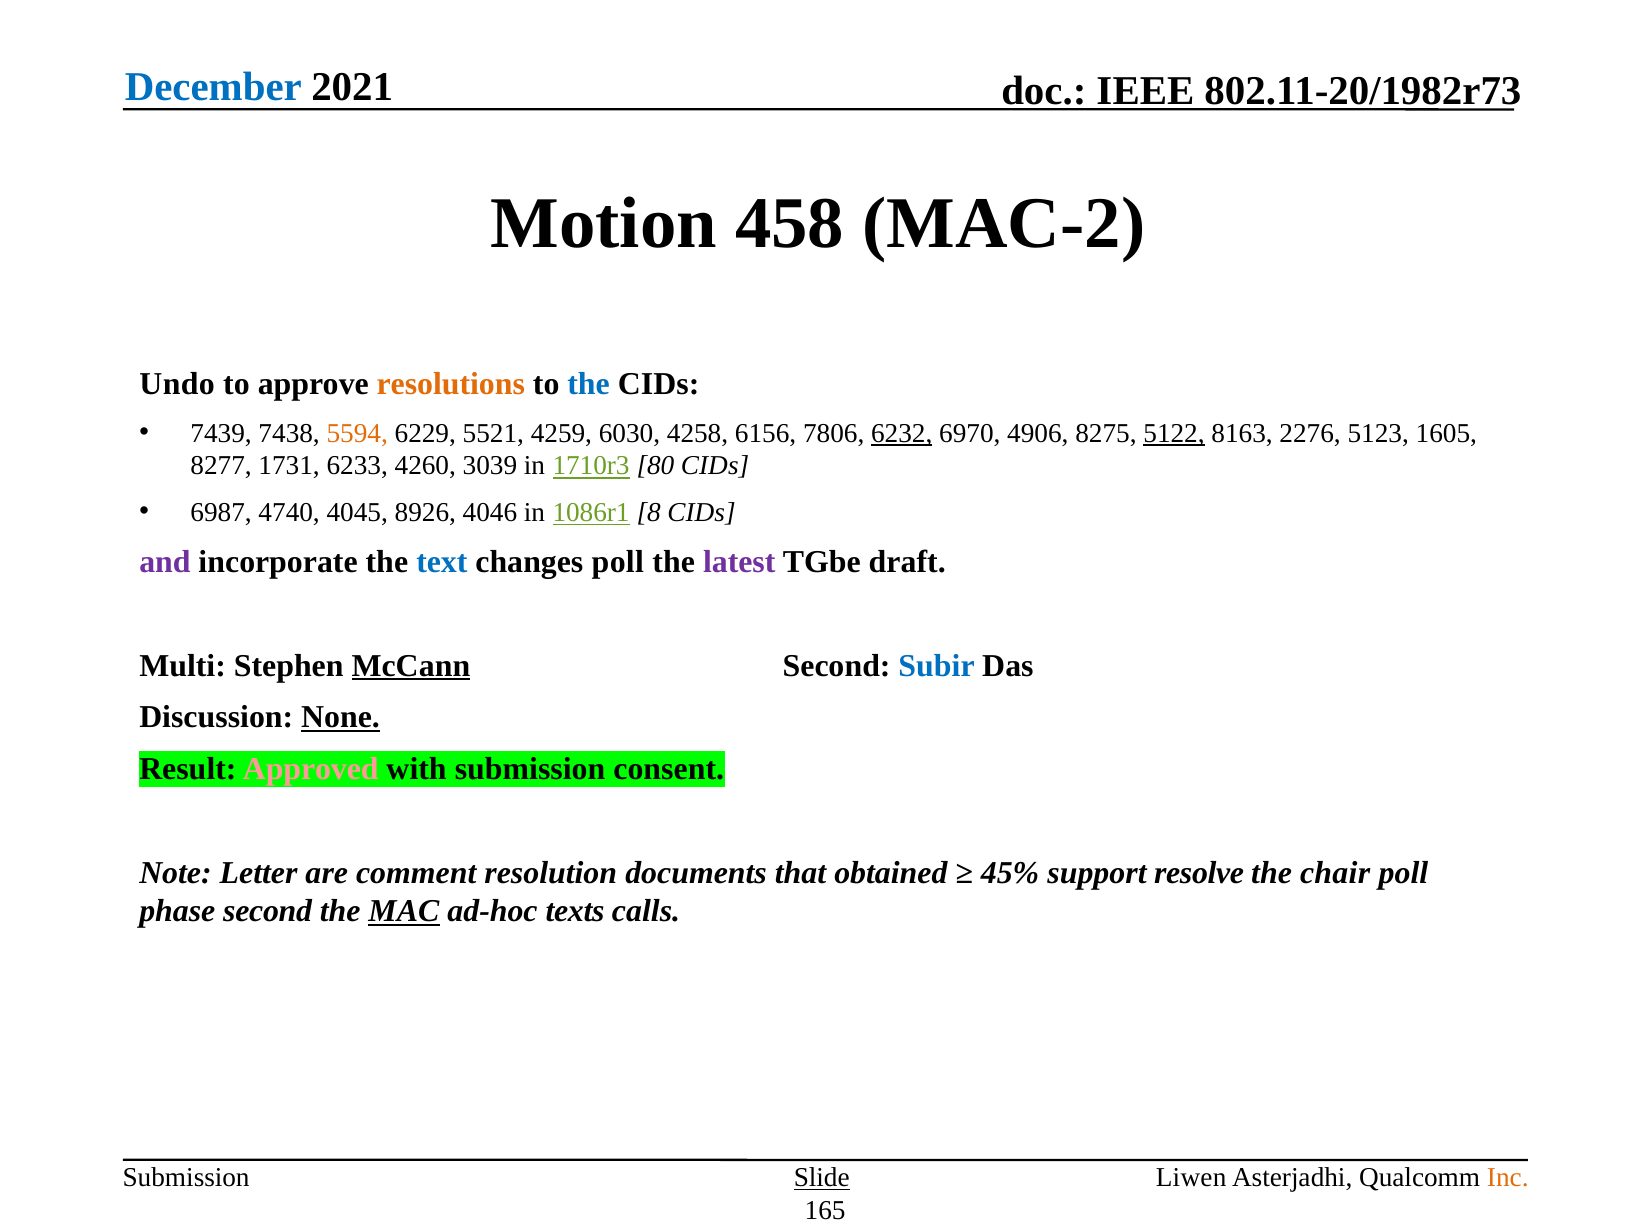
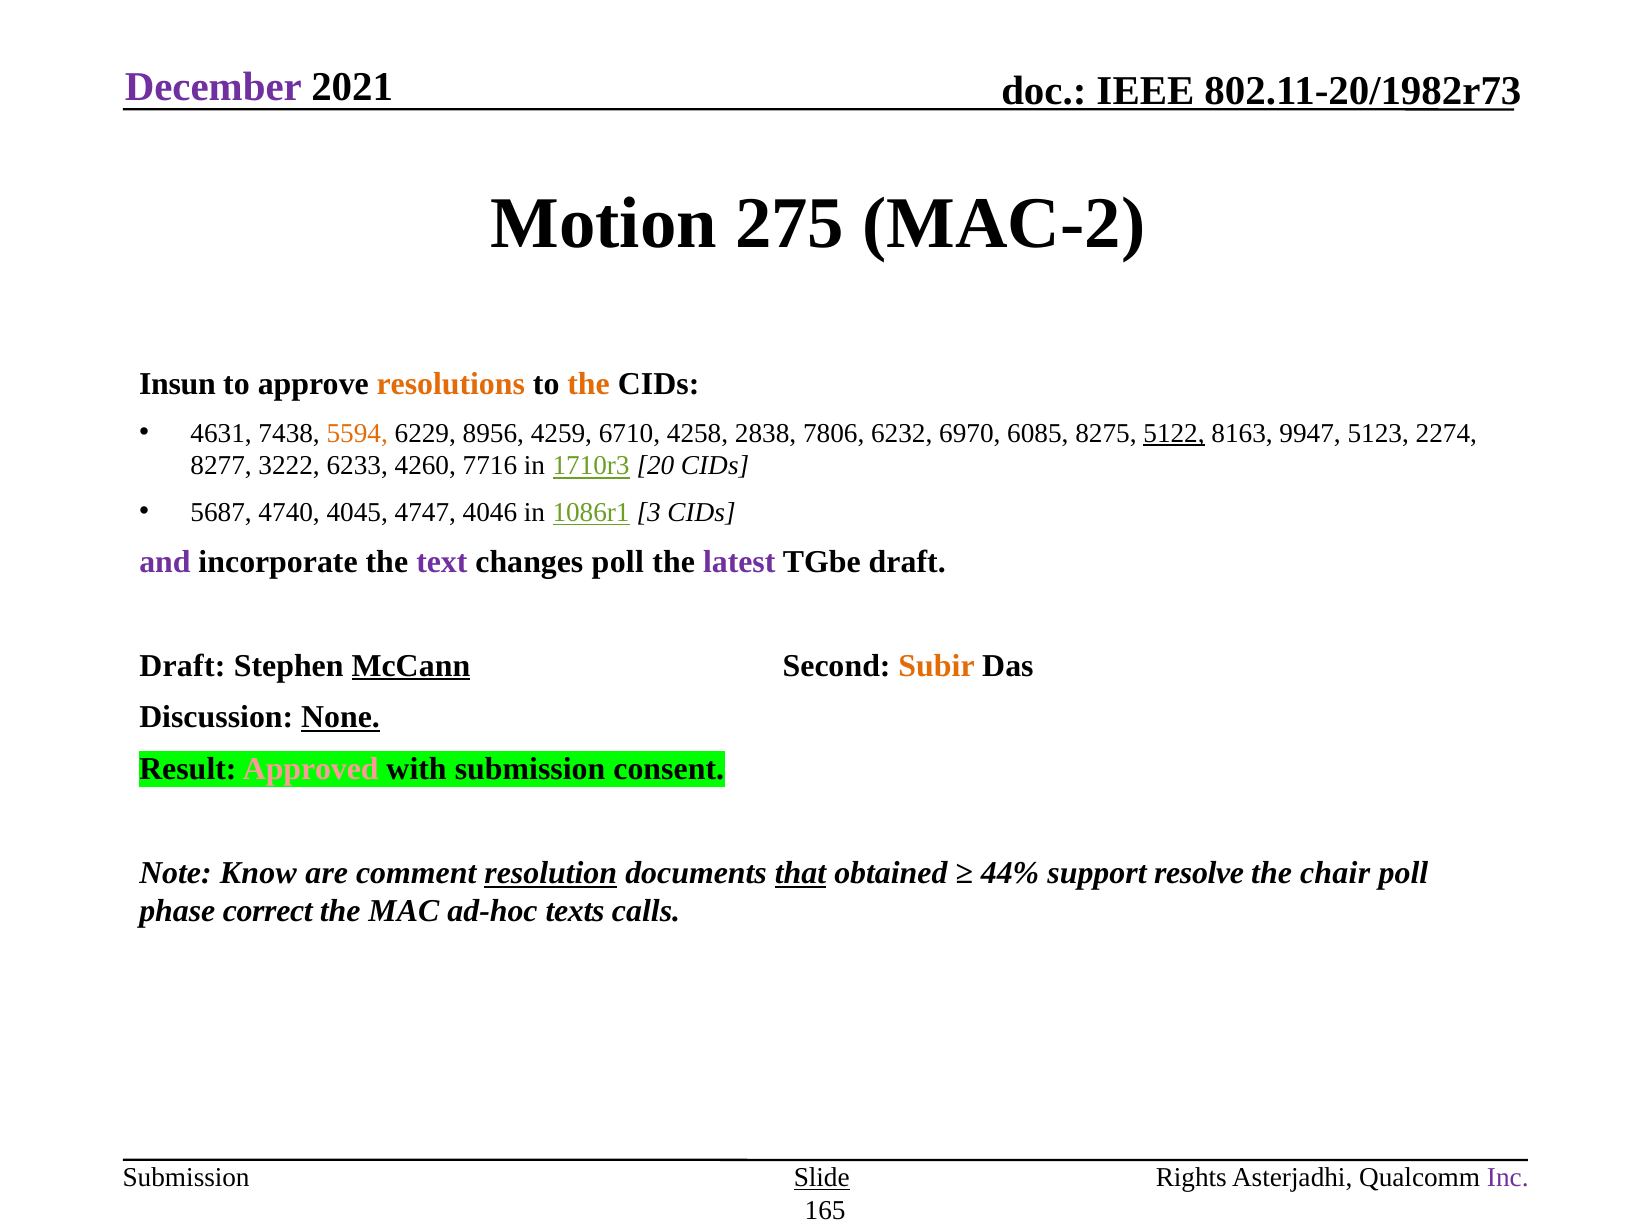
December colour: blue -> purple (213, 87)
458: 458 -> 275 (790, 223)
Undo: Undo -> Insun (177, 384)
the colour: blue -> orange (589, 384)
7439: 7439 -> 4631 (221, 433)
5521: 5521 -> 8956 (493, 433)
6030: 6030 -> 6710 (629, 433)
6156: 6156 -> 2838 (766, 433)
6232 underline: present -> none (902, 433)
4906: 4906 -> 6085 (1038, 433)
2276: 2276 -> 9947 (1310, 433)
1605: 1605 -> 2274 (1446, 433)
1731: 1731 -> 3222 (289, 466)
3039: 3039 -> 7716 (490, 466)
80: 80 -> 20 (655, 466)
6987: 6987 -> 5687 (221, 512)
8926: 8926 -> 4747 (425, 512)
8: 8 -> 3 (649, 512)
text colour: blue -> purple (442, 562)
Multi: Multi -> Draft (182, 665)
Subir colour: blue -> orange (937, 665)
Letter: Letter -> Know (258, 873)
resolution underline: none -> present (551, 873)
that underline: none -> present (801, 873)
45%: 45% -> 44% (1010, 873)
phase second: second -> correct (268, 911)
MAC underline: present -> none (404, 911)
Liwen: Liwen -> Rights (1191, 1178)
Inc colour: orange -> purple (1508, 1178)
